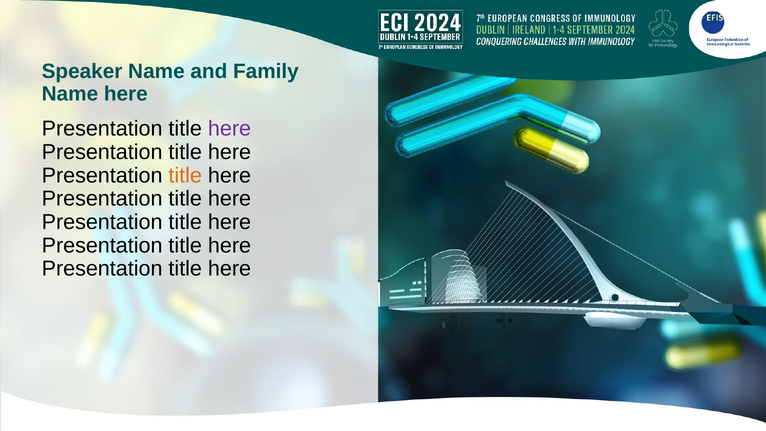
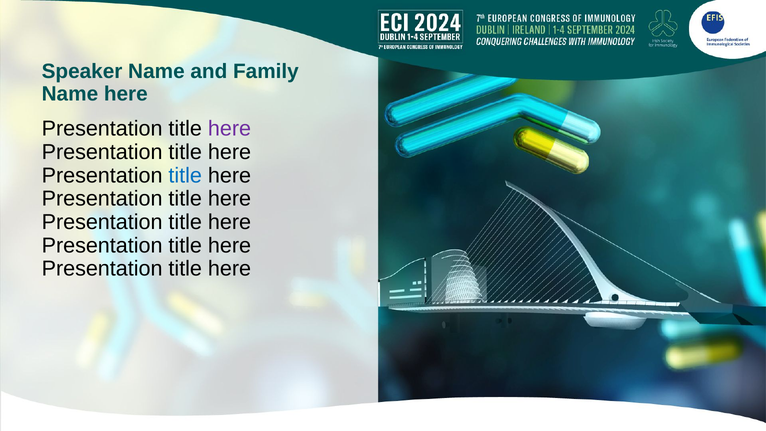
title colour: orange -> blue (185, 175)
